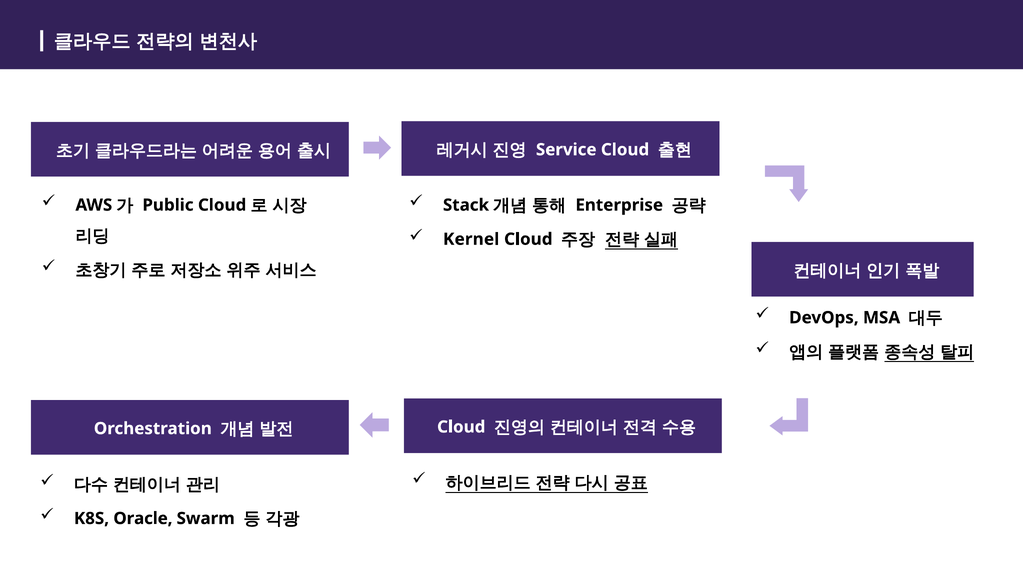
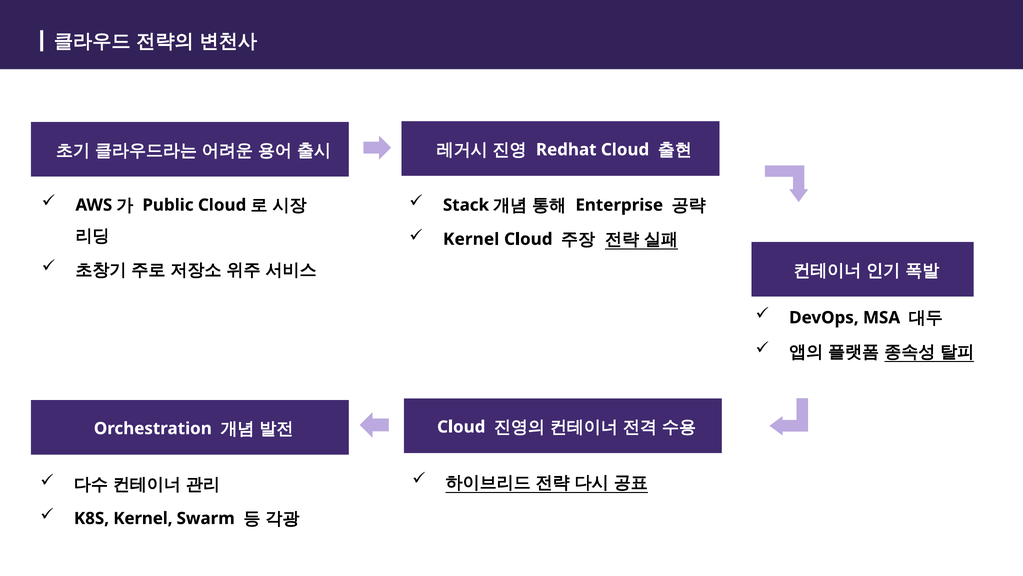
Service: Service -> Redhat (566, 150)
K8S Oracle: Oracle -> Kernel (143, 518)
